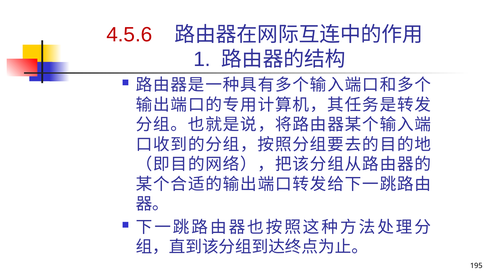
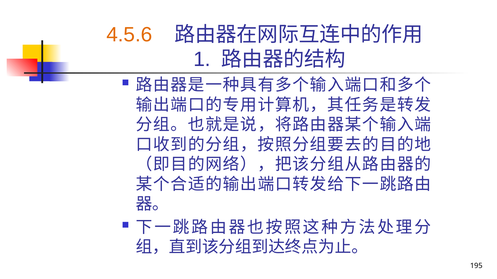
4.5.6 colour: red -> orange (129, 35)
